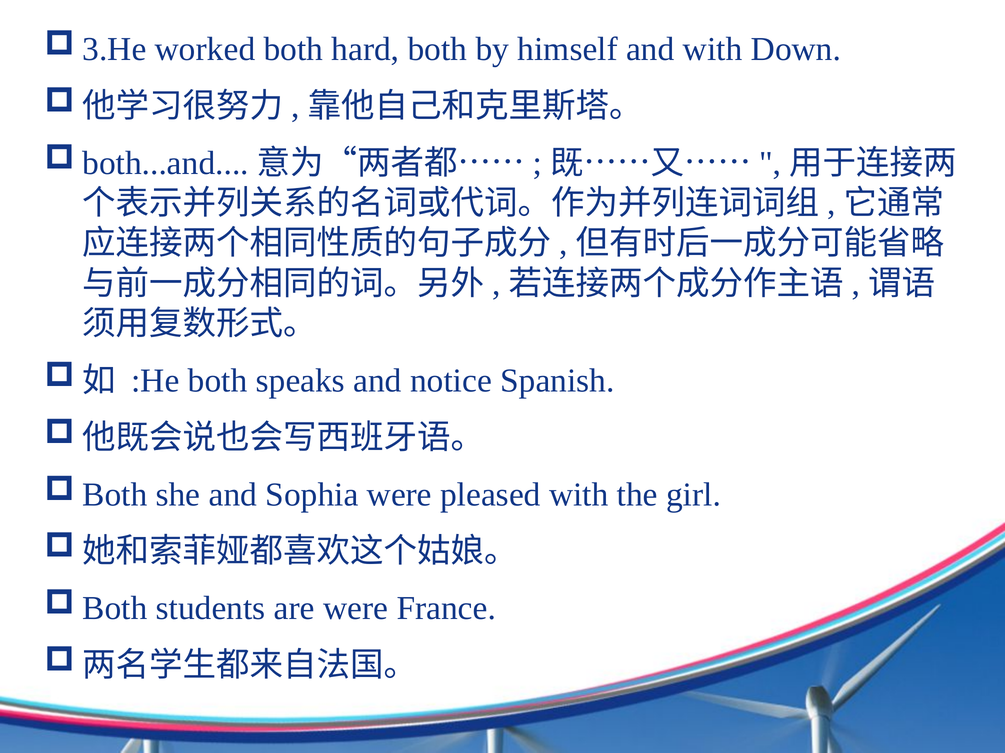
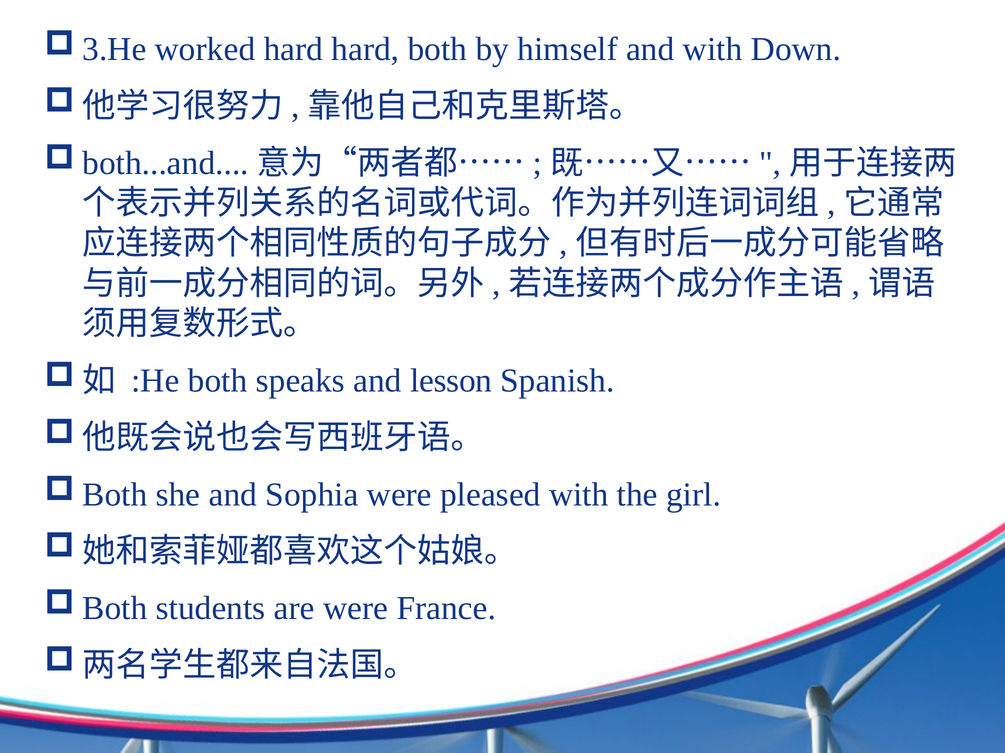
worked both: both -> hard (293, 49)
notice: notice -> lesson (451, 381)
